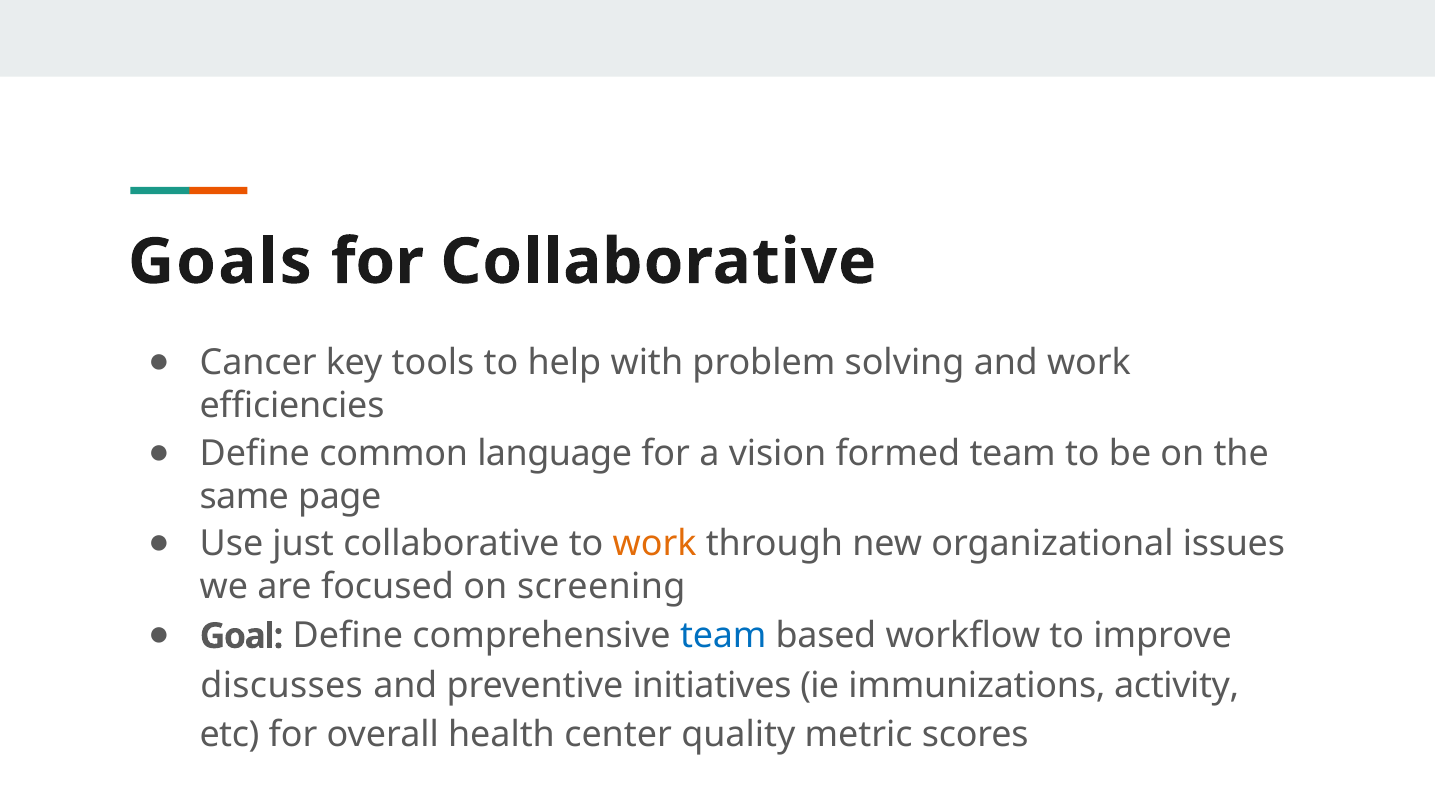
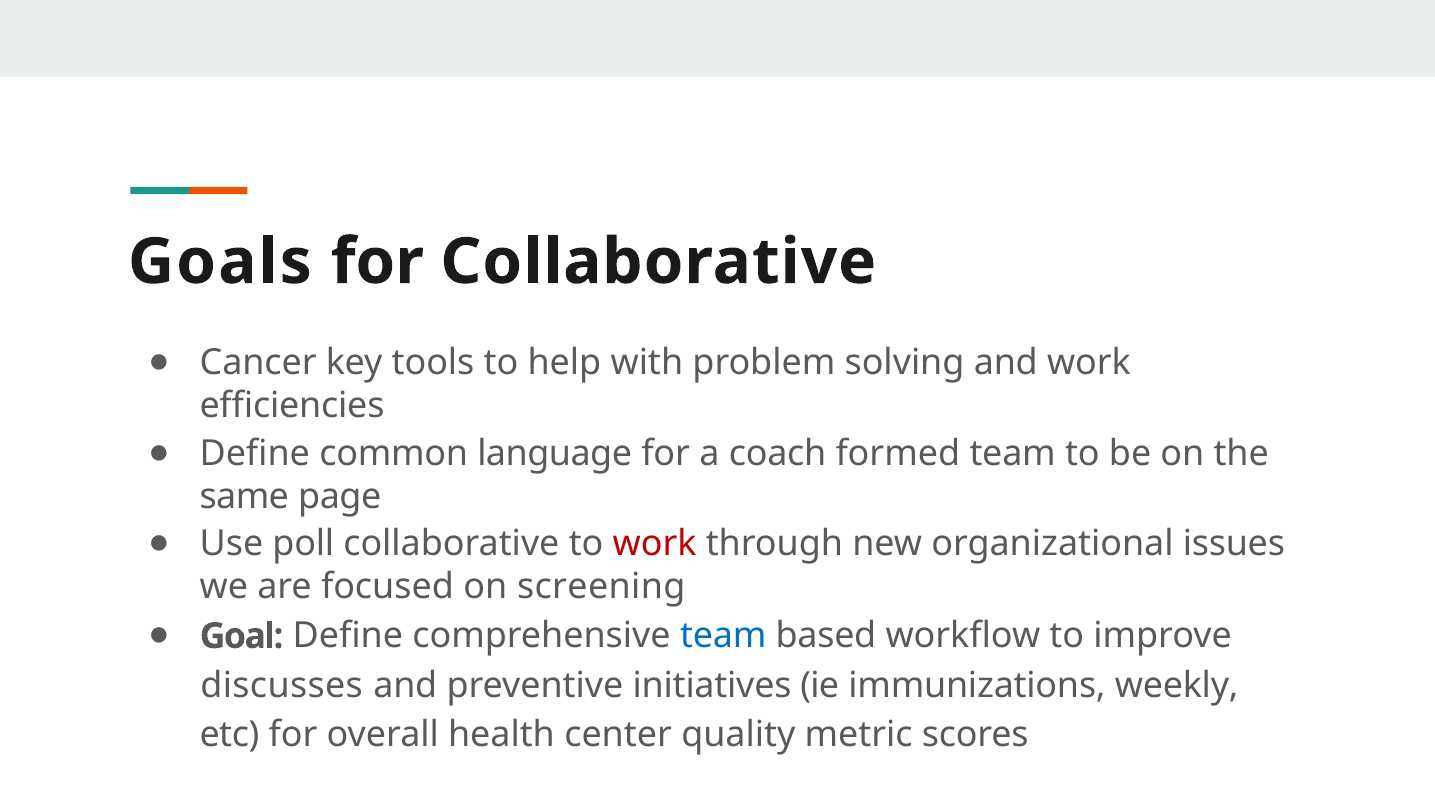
vision: vision -> coach (778, 453)
just: just -> poll (303, 544)
work colour: orange -> red (655, 544)
activity: activity -> weekly (1177, 685)
